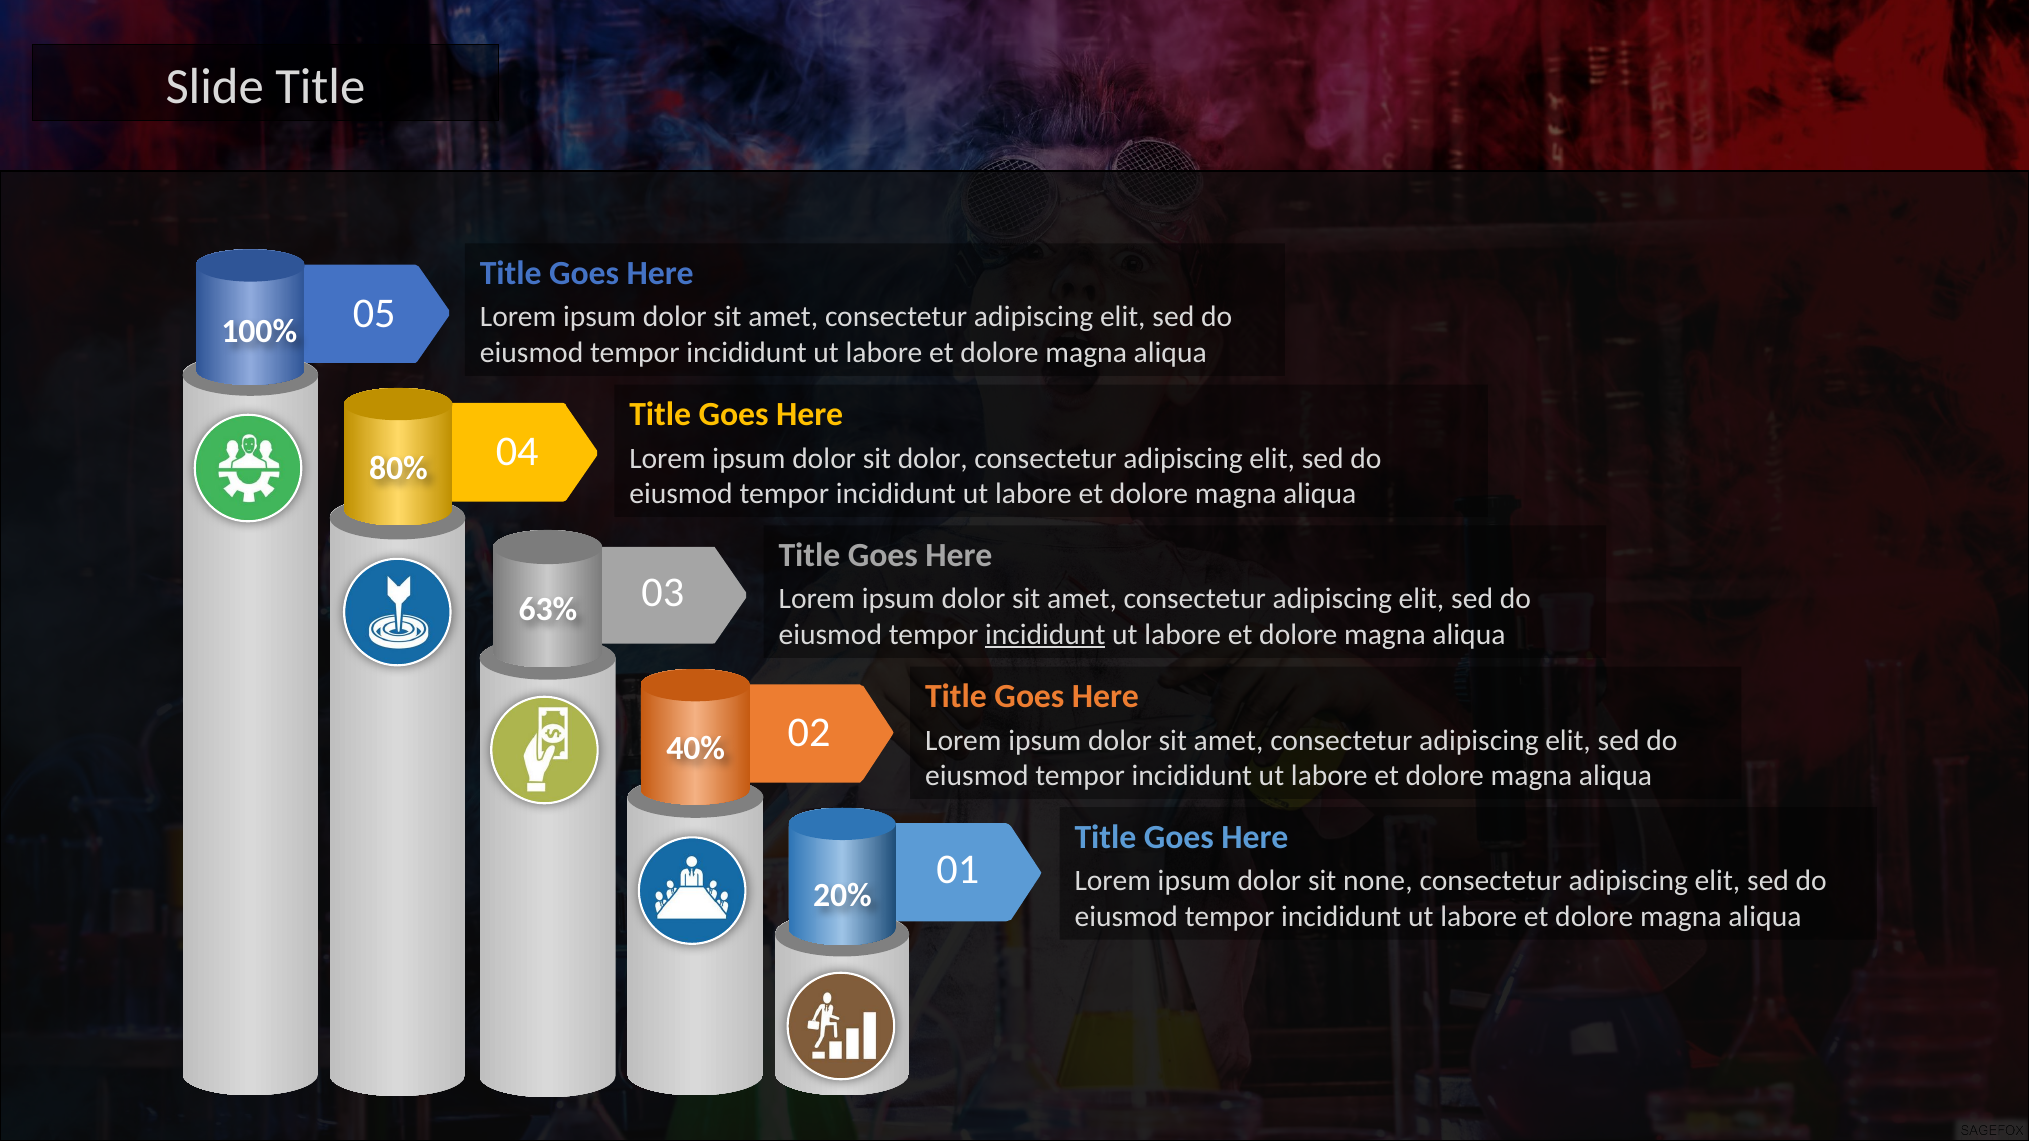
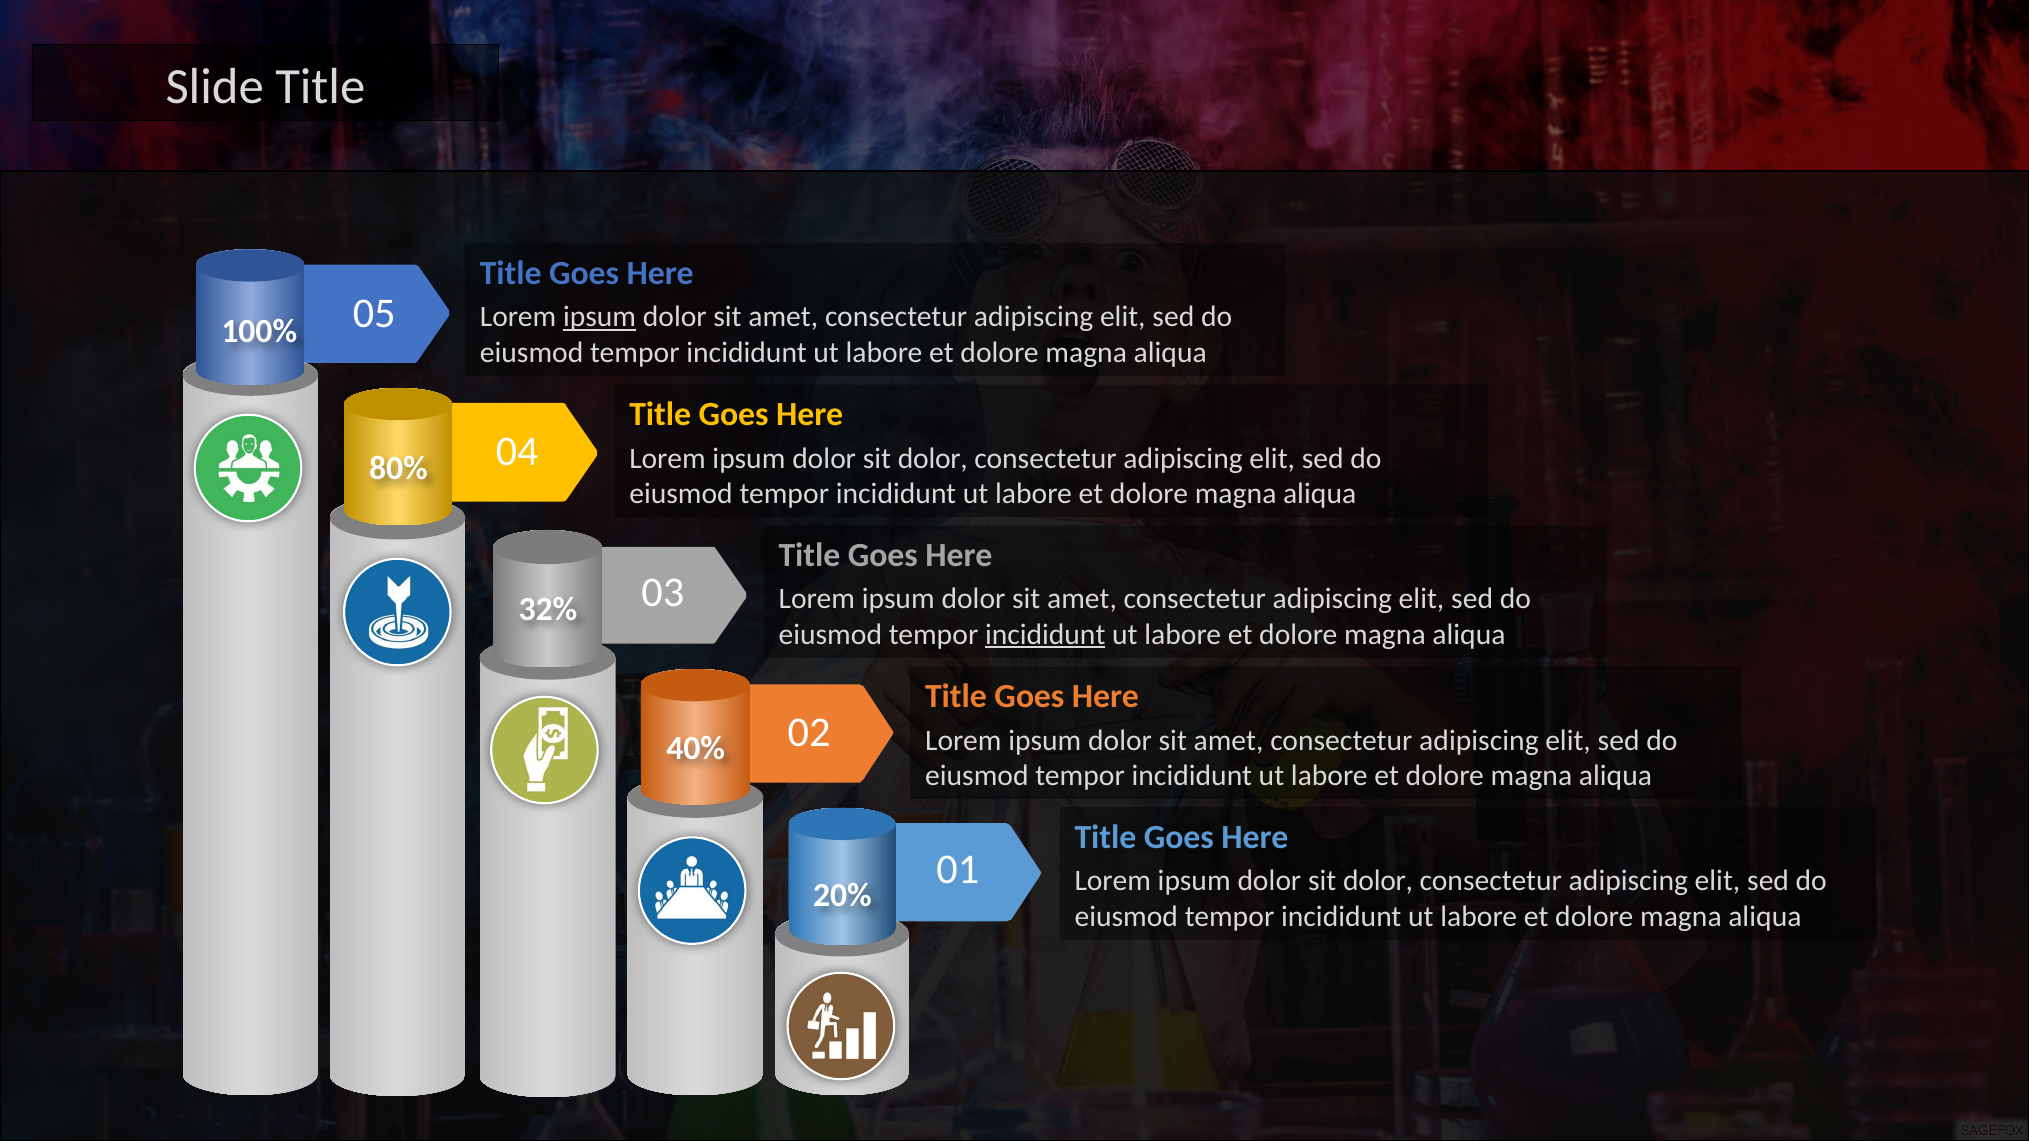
ipsum underline: none -> present (600, 317)
63%: 63% -> 32% (548, 610)
none: none -> dolor (1378, 881)
